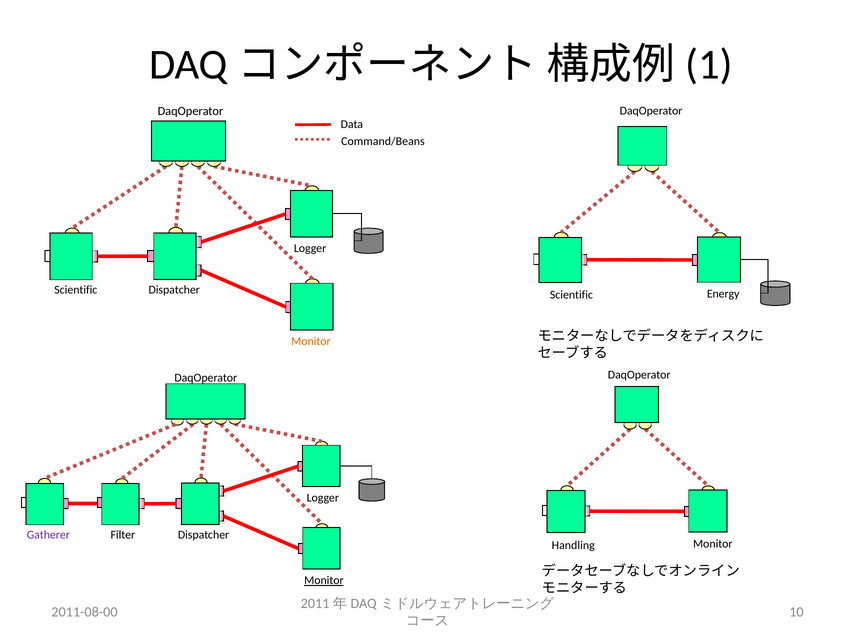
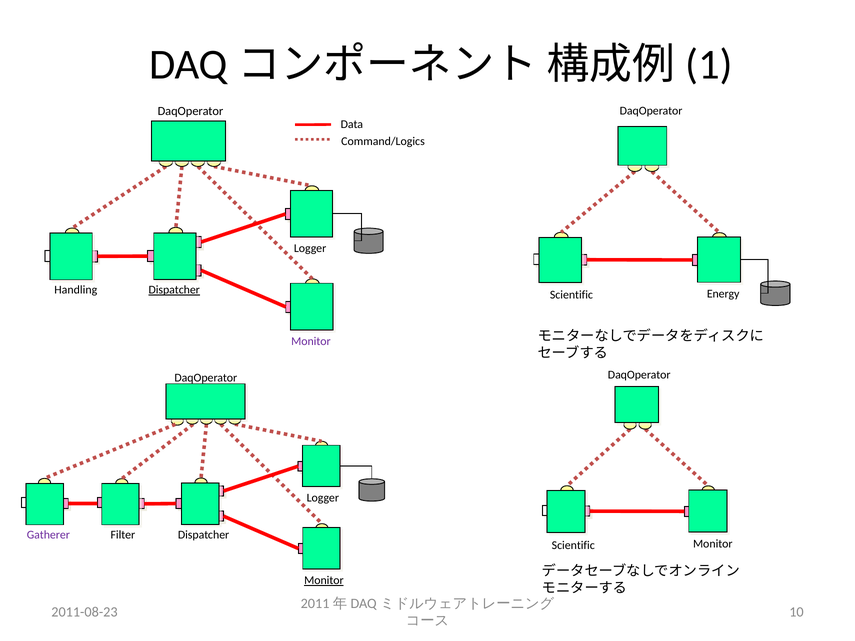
Command/Beans: Command/Beans -> Command/Logics (383, 142)
Scientific: Scientific -> Handling (76, 290)
Dispatcher underline: none -> present (174, 290)
Monitor colour: orange -> purple (311, 342)
Handling: Handling -> Scientific (573, 546)
2011-08-00: 2011-08-00 -> 2011-08-23 (84, 612)
